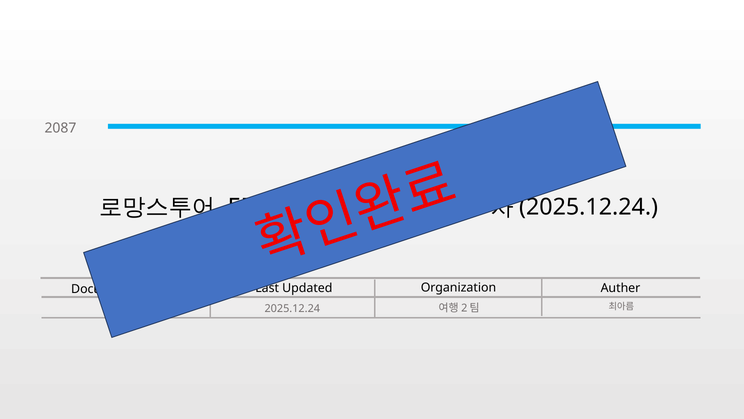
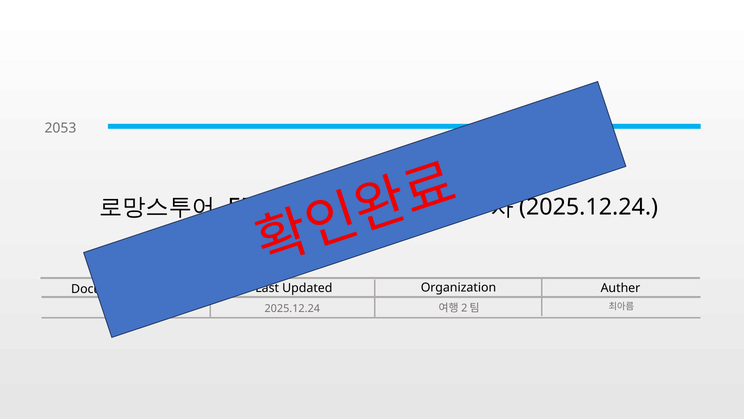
2087: 2087 -> 2053 (60, 128)
